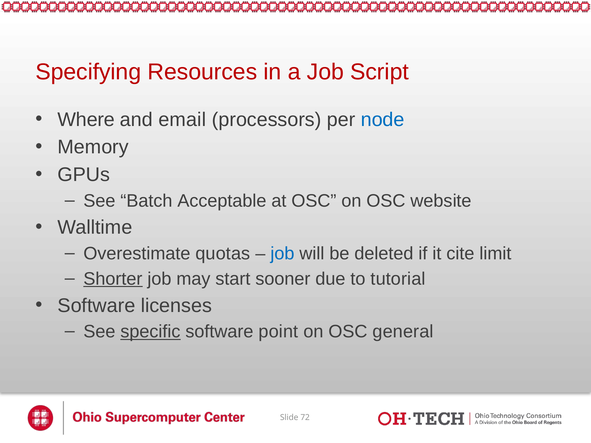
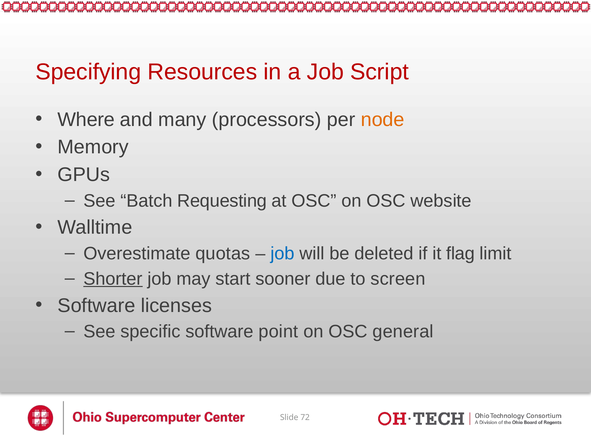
email: email -> many (182, 120)
node colour: blue -> orange (383, 120)
Acceptable: Acceptable -> Requesting (222, 201)
cite: cite -> flag (461, 254)
tutorial: tutorial -> screen (398, 279)
specific underline: present -> none (150, 332)
